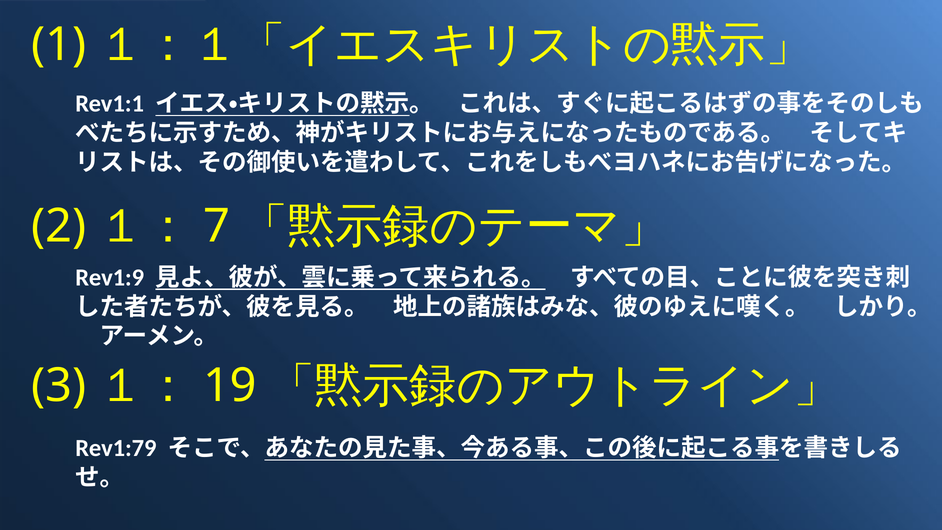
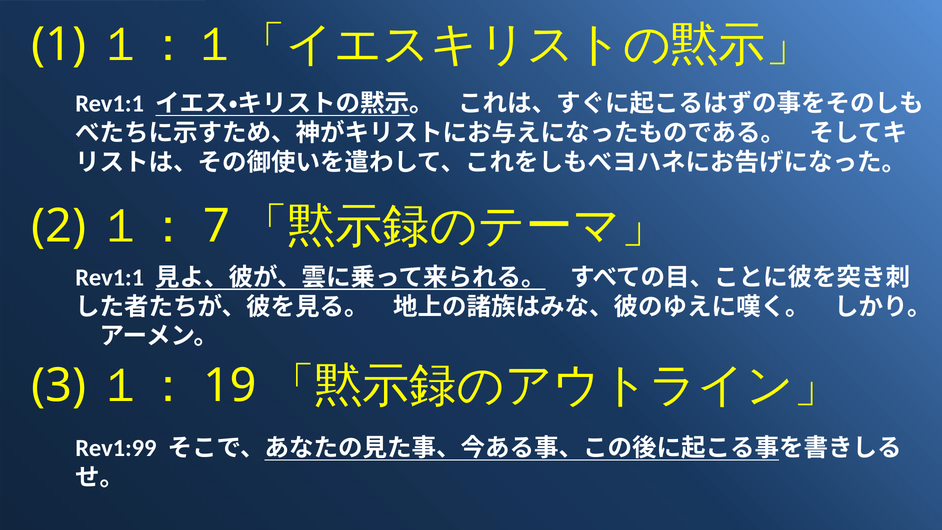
Rev1:9: Rev1:9 -> Rev1:1 (110, 277)
Rev1:79: Rev1:79 -> Rev1:99 (116, 448)
